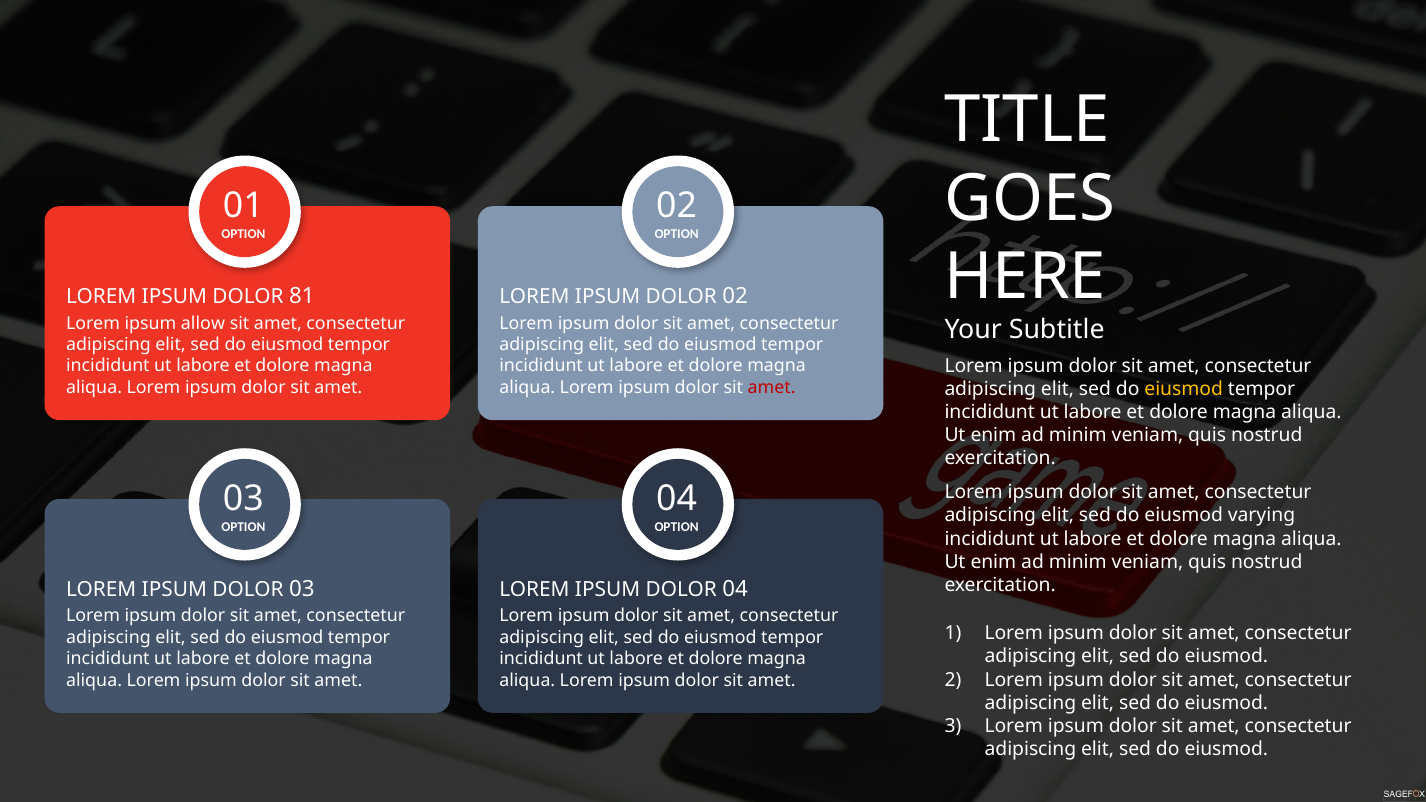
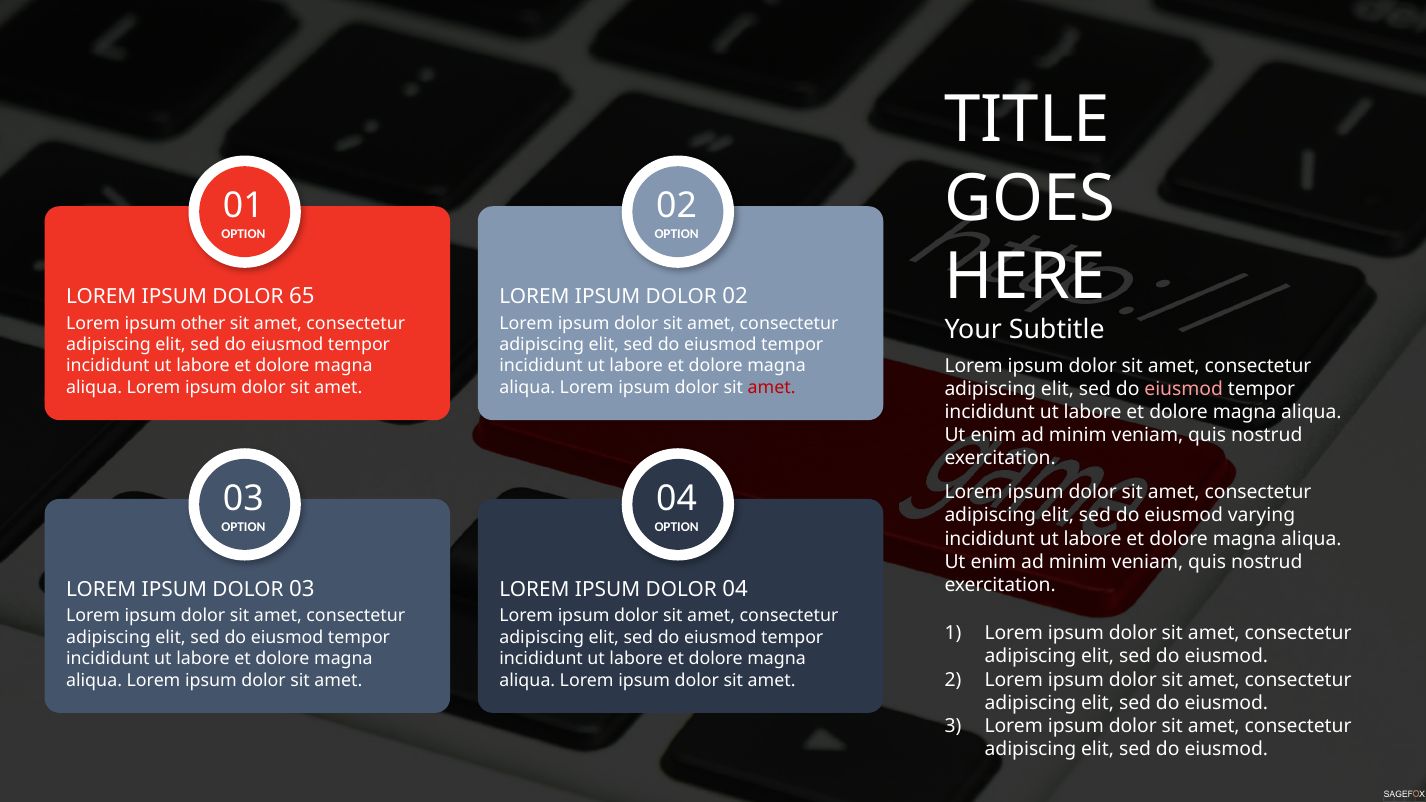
81: 81 -> 65 (302, 296)
allow: allow -> other (203, 323)
eiusmod colour: yellow -> pink (1184, 389)
